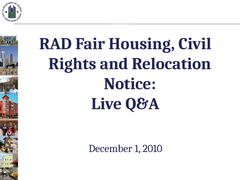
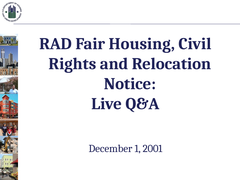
2010: 2010 -> 2001 (152, 149)
